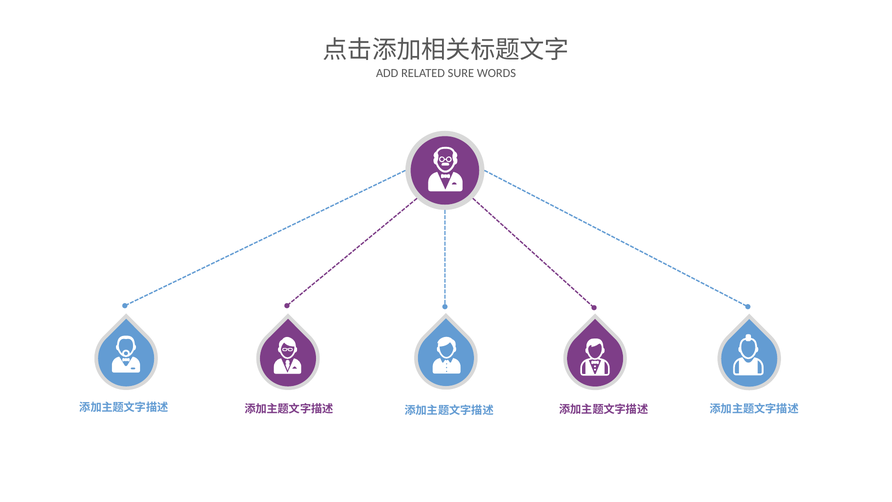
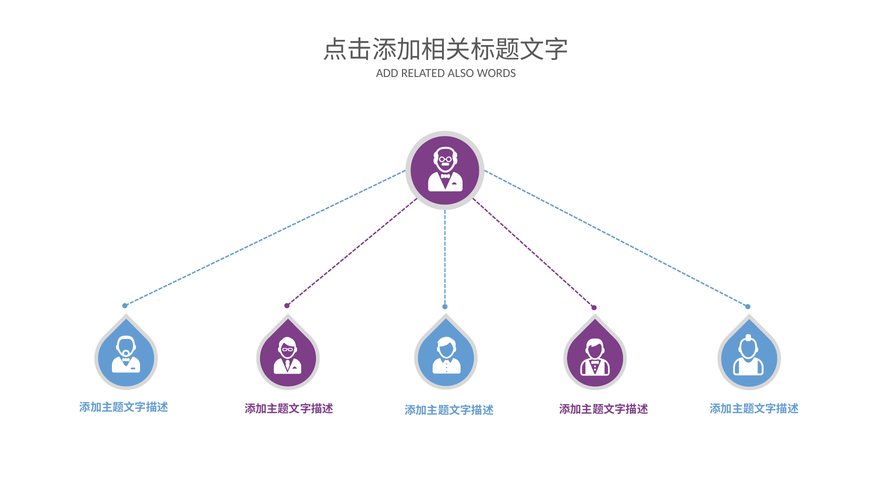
SURE: SURE -> ALSO (461, 73)
